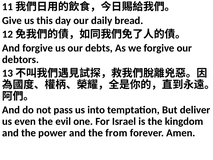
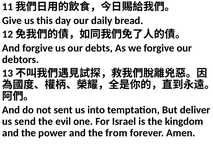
pass: pass -> sent (63, 110)
even: even -> send (25, 121)
